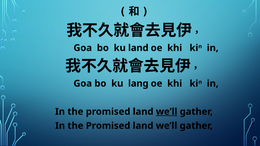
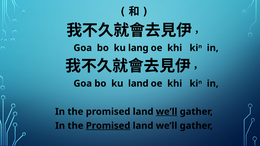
ku land: land -> lang (138, 48)
ku lang: lang -> land (138, 84)
Promised underline: none -> present (108, 126)
